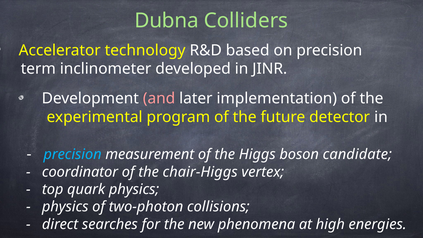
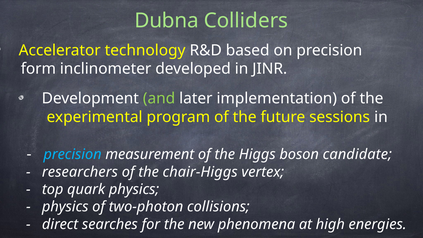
term: term -> form (38, 69)
and colour: pink -> light green (159, 98)
detector: detector -> sessions (340, 117)
coordinator: coordinator -> researchers (80, 172)
